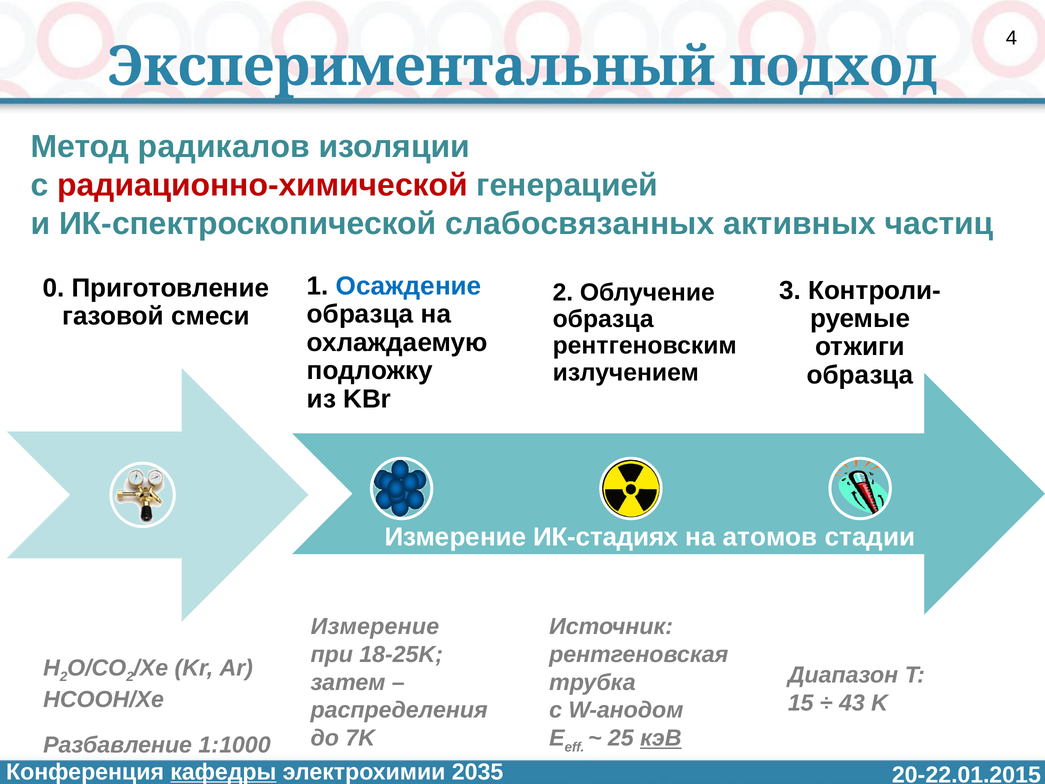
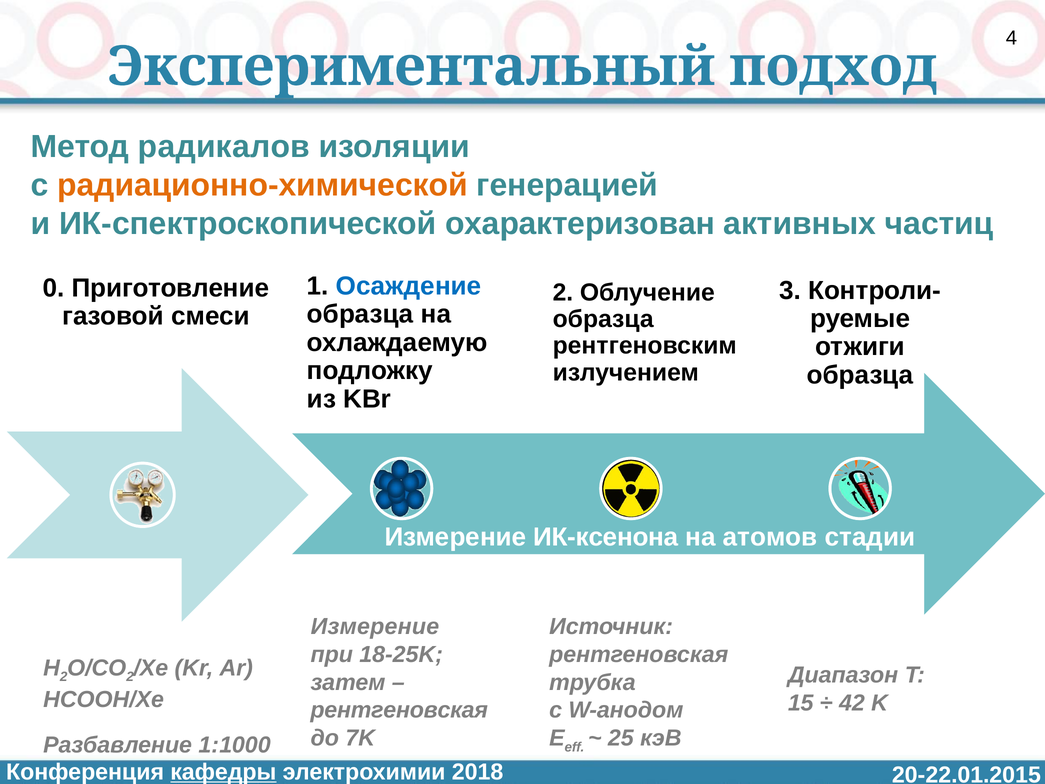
радиационно-химической colour: red -> orange (262, 185)
слабосвязанных: слабосвязанных -> охарактеризован (580, 223)
ИК-стадиях: ИК-стадиях -> ИК-ксенона (606, 537)
43: 43 -> 42 (852, 703)
распределения: распределения -> рентгеновская (399, 710)
кэВ underline: present -> none (661, 738)
2035: 2035 -> 2018 (478, 772)
